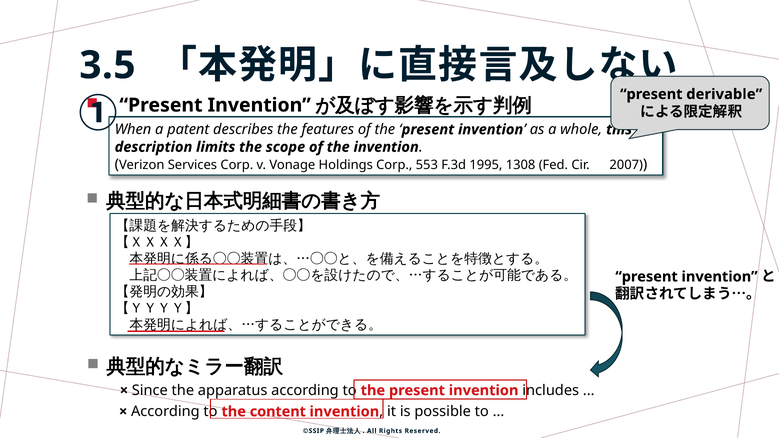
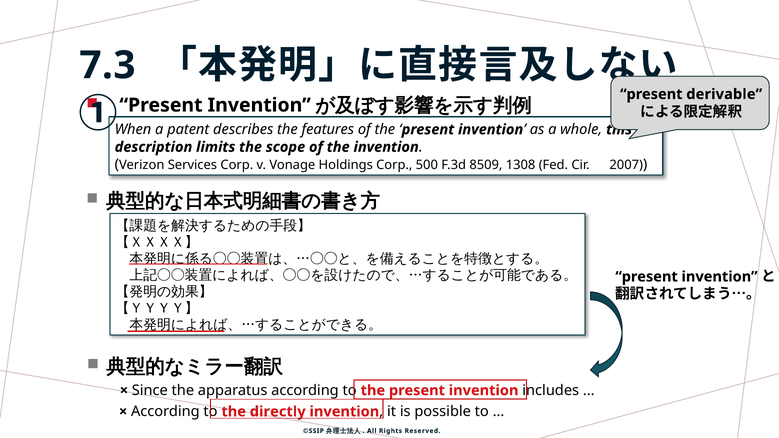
3.5: 3.5 -> 7.3 (107, 65)
553: 553 -> 500 (427, 165)
1995: 1995 -> 8509 (486, 165)
content: content -> directly (278, 412)
